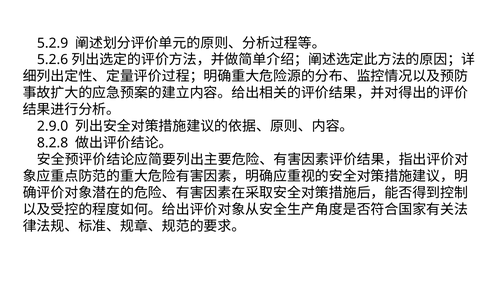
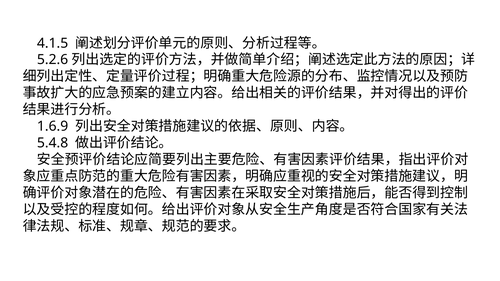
5.2.9: 5.2.9 -> 4.1.5 (53, 43)
2.9.0: 2.9.0 -> 1.6.9 (53, 126)
8.2.8: 8.2.8 -> 5.4.8 (53, 143)
